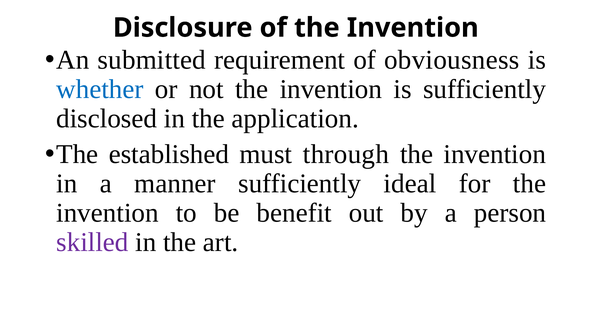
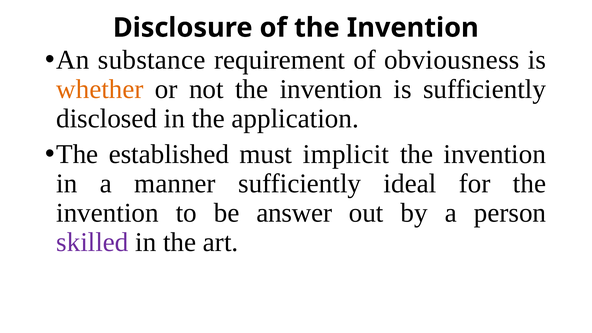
submitted: submitted -> substance (152, 60)
whether colour: blue -> orange (100, 89)
through: through -> implicit (346, 154)
benefit: benefit -> answer (294, 213)
